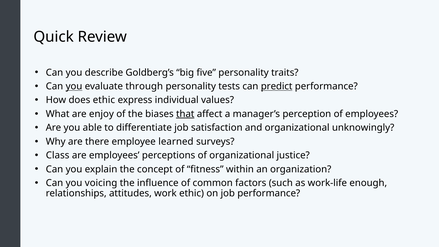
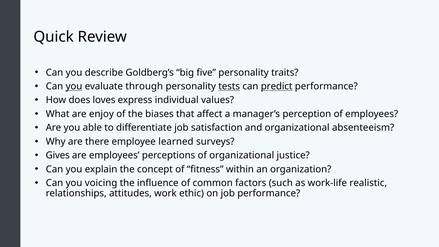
tests underline: none -> present (229, 86)
does ethic: ethic -> loves (104, 100)
that underline: present -> none (185, 114)
unknowingly: unknowingly -> absenteeism (363, 128)
Class: Class -> Gives (58, 155)
enough: enough -> realistic (368, 183)
